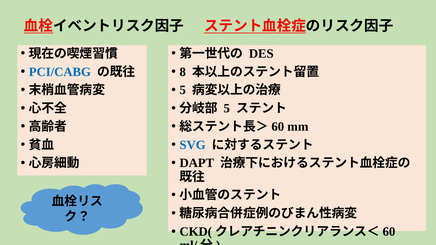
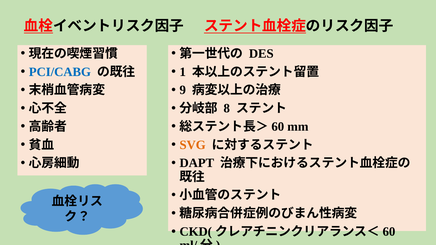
8: 8 -> 1 (183, 72)
5: 5 -> 9 (183, 90)
5: 5 -> 8 (227, 108)
SVG colour: blue -> orange (193, 145)
